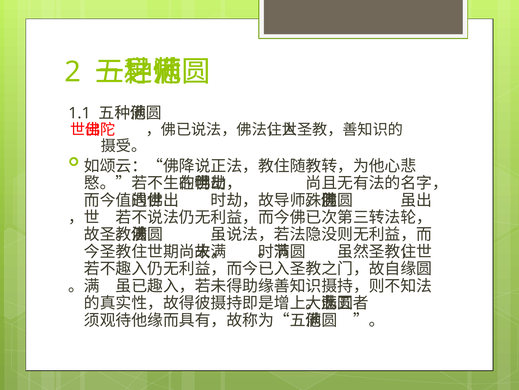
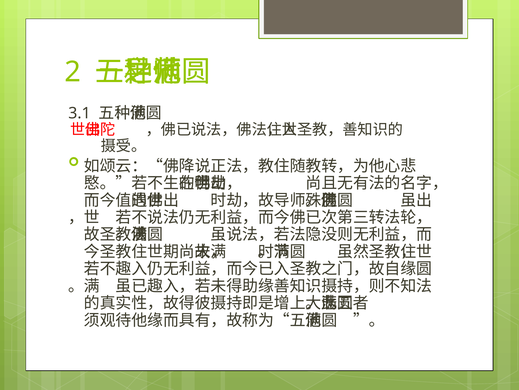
1.1: 1.1 -> 3.1 (79, 113)
